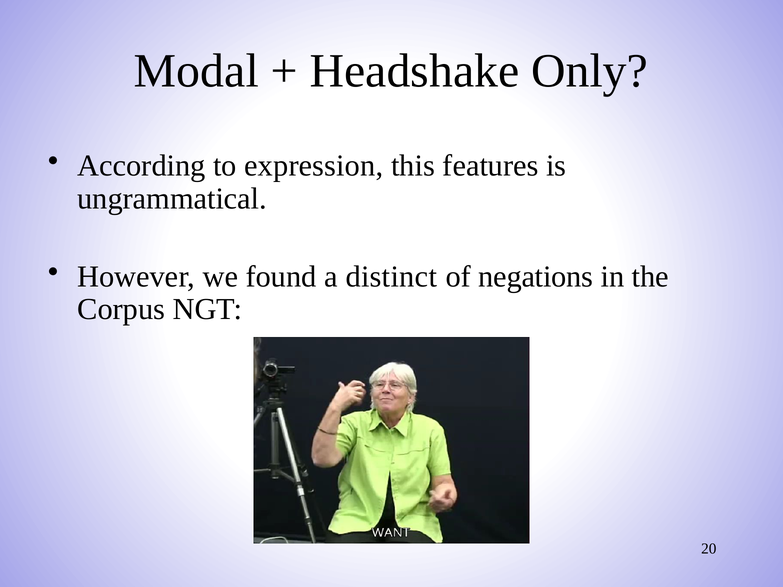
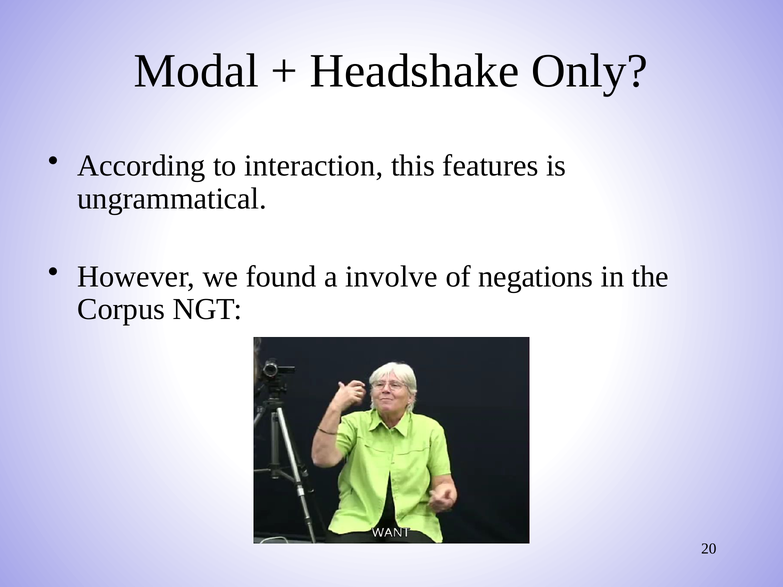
expression: expression -> interaction (314, 166)
distinct: distinct -> involve (391, 277)
